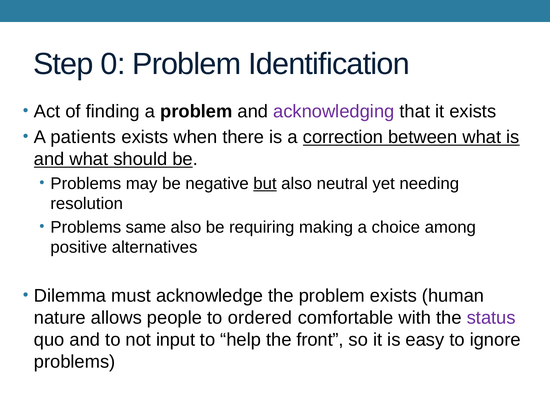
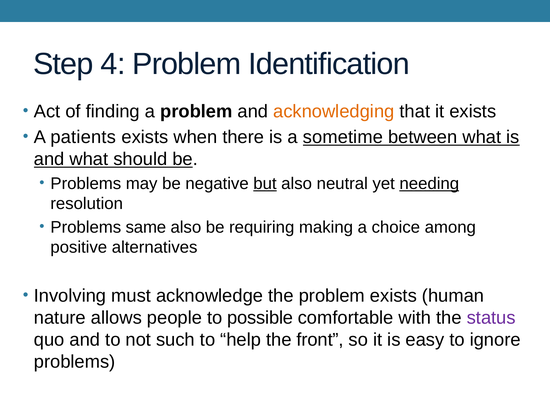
0: 0 -> 4 (113, 64)
acknowledging colour: purple -> orange (334, 111)
correction: correction -> sometime (343, 137)
needing underline: none -> present (429, 183)
Dilemma: Dilemma -> Involving (70, 295)
ordered: ordered -> possible (260, 317)
input: input -> such (175, 339)
